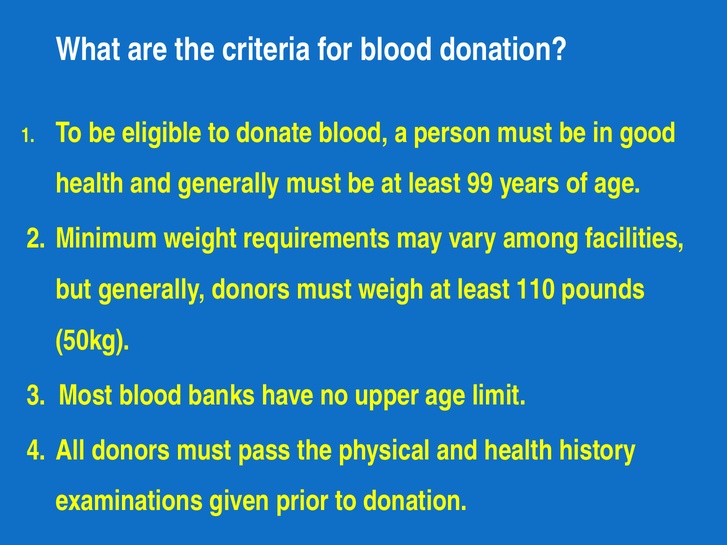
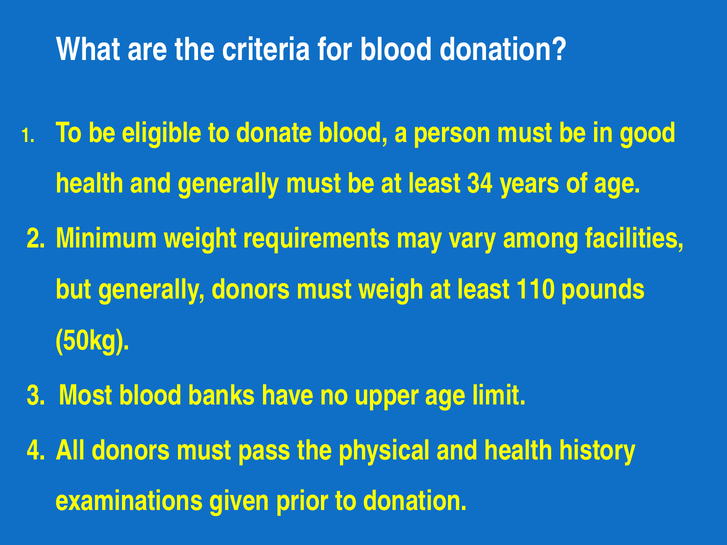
99: 99 -> 34 (480, 184)
